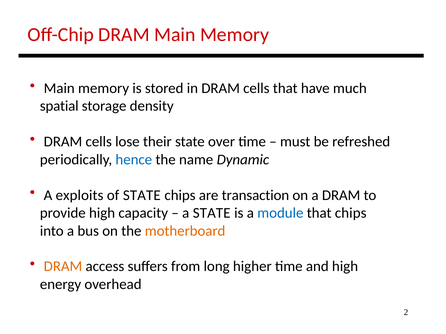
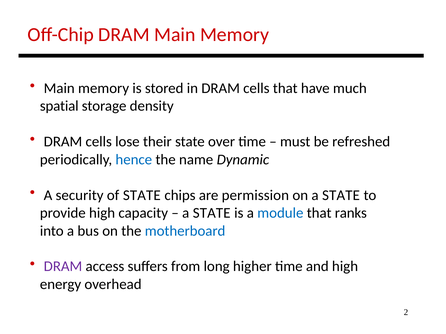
exploits: exploits -> security (80, 195)
transaction: transaction -> permission (255, 195)
on a DRAM: DRAM -> STATE (341, 195)
that chips: chips -> ranks (351, 213)
motherboard colour: orange -> blue (185, 231)
DRAM colour: orange -> purple (63, 267)
